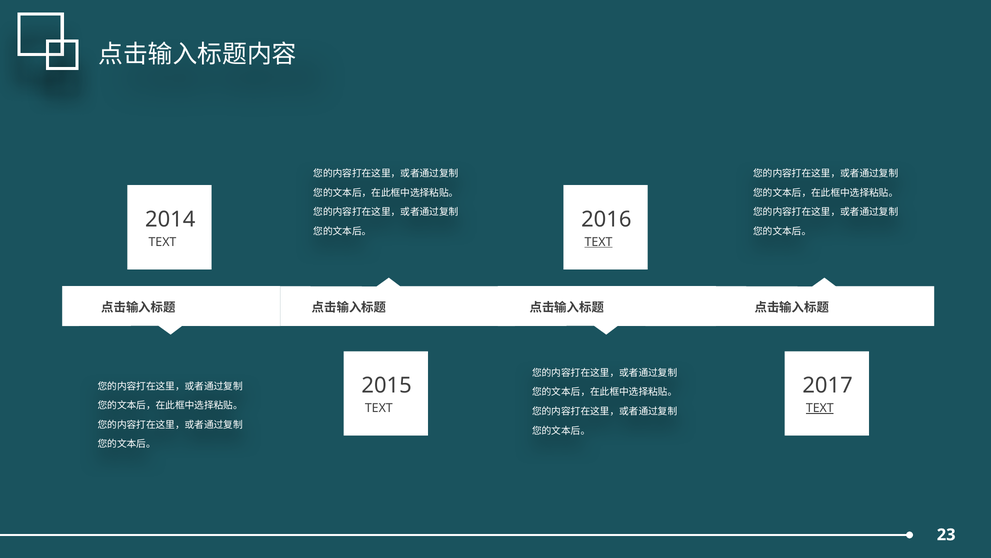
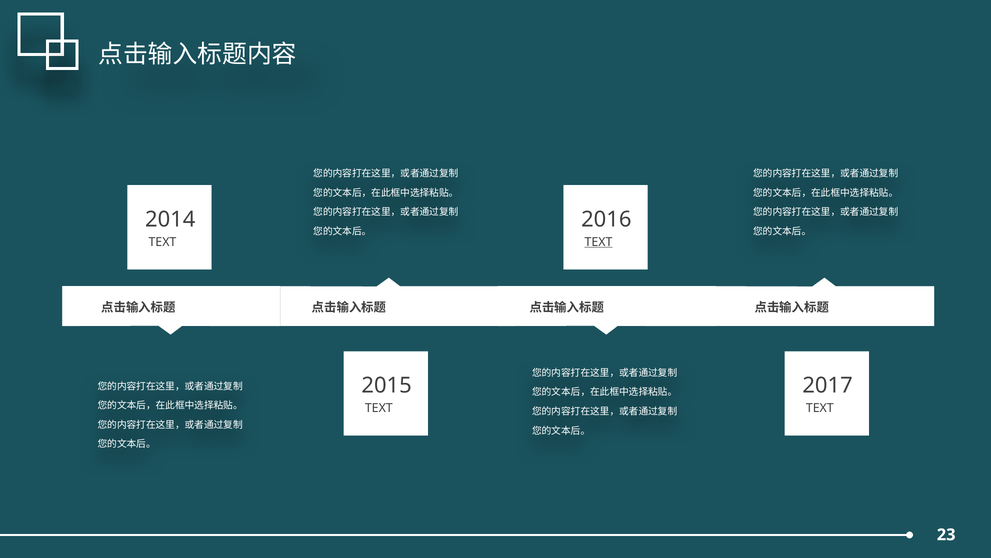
TEXT underline: present -> none (820, 408)
